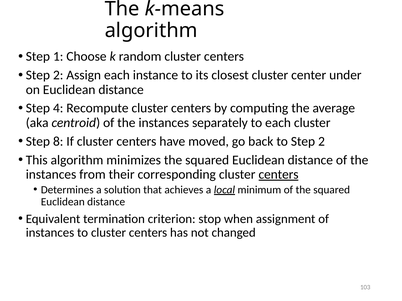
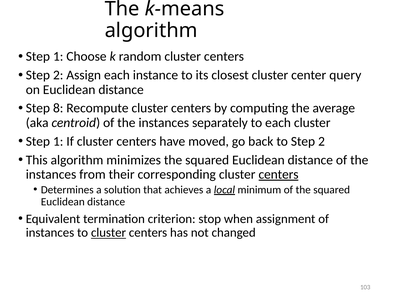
under: under -> query (345, 75)
4: 4 -> 8 (58, 108)
8: 8 -> 1 (58, 142)
cluster underline: none -> present (109, 233)
